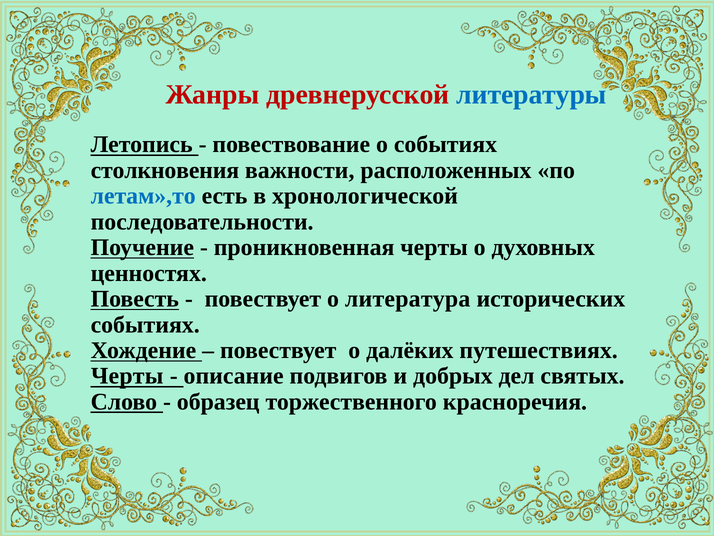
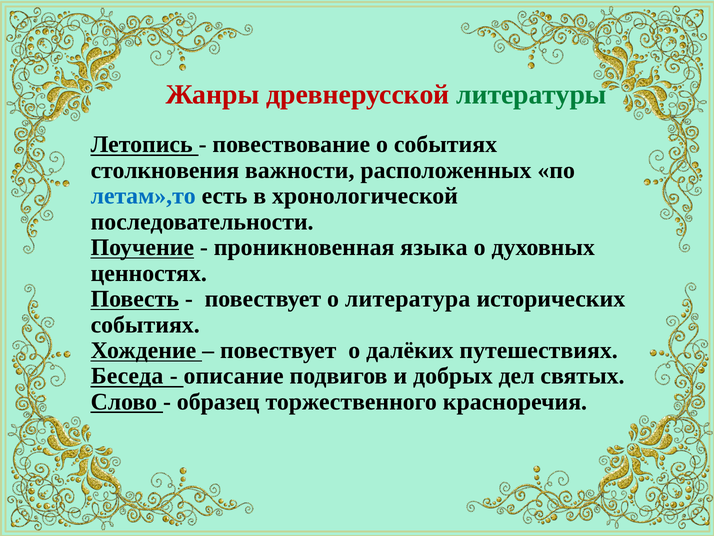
литературы colour: blue -> green (531, 95)
проникновенная черты: черты -> языка (434, 247)
Черты: Черты -> Беседа (127, 376)
